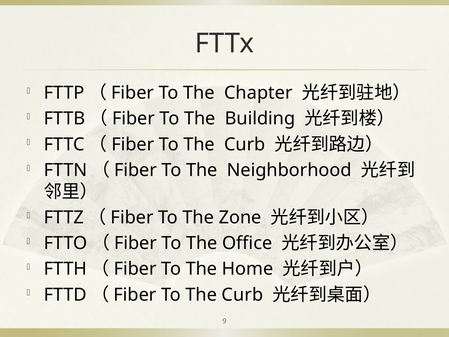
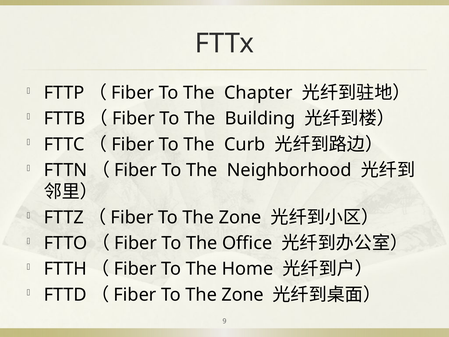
Curb: Curb -> Zone (243, 295)
